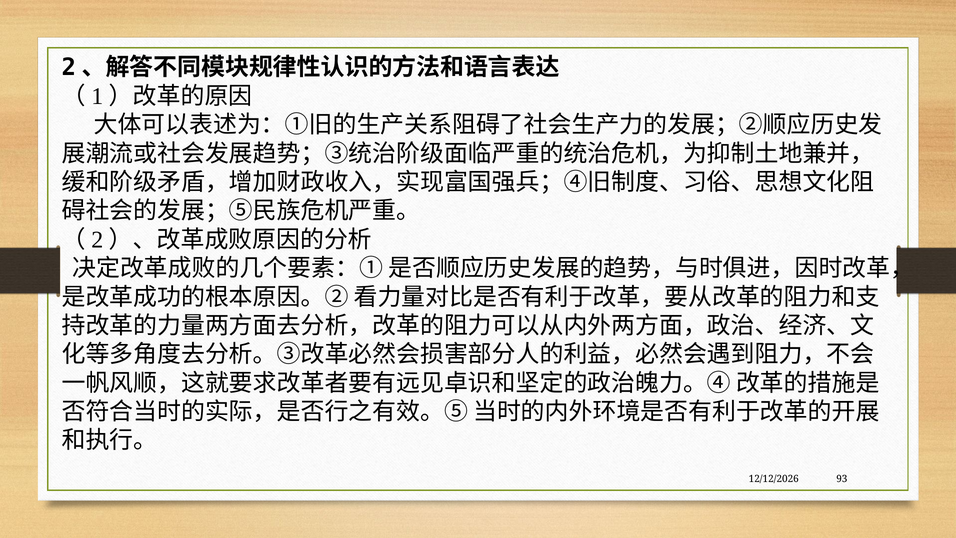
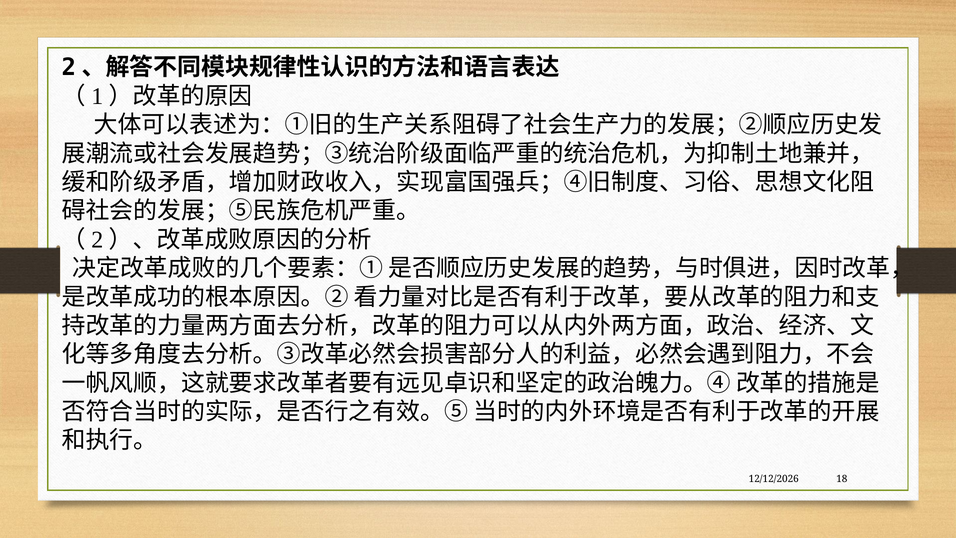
93: 93 -> 18 (842, 479)
